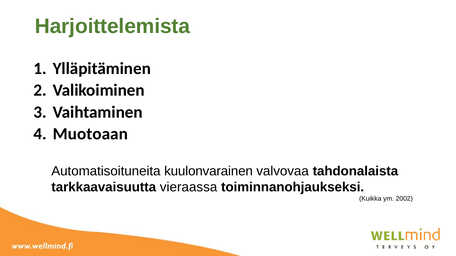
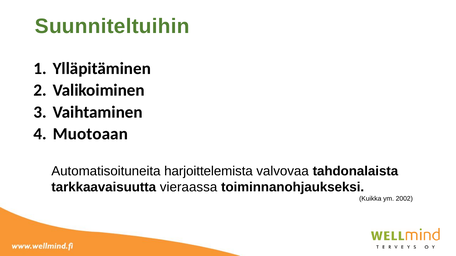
Harjoittelemista: Harjoittelemista -> Suunniteltuihin (112, 26)
kuulonvarainen: kuulonvarainen -> harjoittelemista (208, 171)
